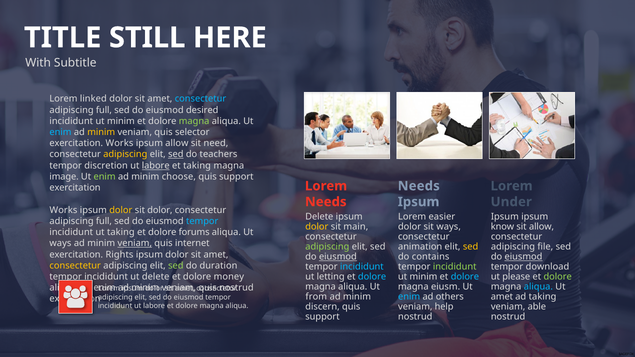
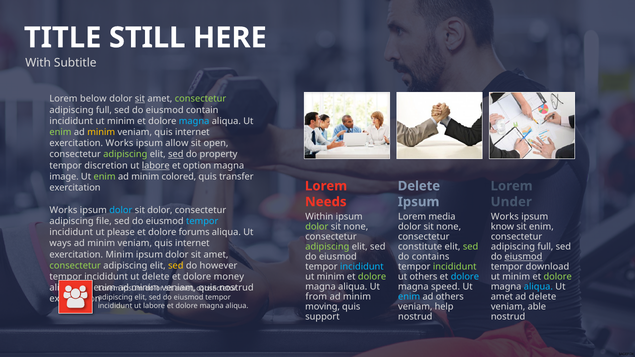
linked: linked -> below (93, 99)
sit underline: none -> present (140, 99)
consectetur colour: light blue -> light green (200, 99)
desired: desired -> contain (202, 110)
magna colour: light green -> light blue (194, 121)
enim colour: light blue -> light green (60, 132)
selector: selector -> internet (192, 132)
need: need -> open (216, 143)
adipiscing colour: yellow -> light green (125, 155)
teachers: teachers -> property (219, 155)
et taking: taking -> option (197, 166)
choose: choose -> colored (179, 177)
support: support -> transfer (236, 177)
Needs: Needs -> Delete (419, 186)
dolor colour: yellow -> light blue (121, 210)
Delete: Delete -> Within (319, 217)
easier: easier -> media (442, 217)
Ipsum: Ipsum -> Works (505, 217)
full: full -> file (104, 221)
dolor colour: yellow -> light green (317, 227)
main: main -> none (356, 227)
ways: ways -> none (449, 227)
sit allow: allow -> enim (541, 227)
ut taking: taking -> please (121, 232)
veniam underline: present -> none (135, 243)
animation: animation -> constitute (420, 247)
sed colour: yellow -> light green (471, 247)
file: file -> full (545, 247)
exercitation Rights: Rights -> Minim (119, 255)
eiusmod underline: present -> none (338, 257)
consectetur colour: yellow -> light green (75, 266)
sed colour: light green -> yellow (176, 266)
duration: duration -> however (219, 266)
letting: letting -> minim (331, 277)
dolore colour: light blue -> light green (372, 277)
minim: minim -> others (423, 277)
please: please -> minim (516, 277)
eiusm: eiusm -> speed (446, 287)
ad taking: taking -> delete (543, 297)
discern: discern -> moving (323, 307)
